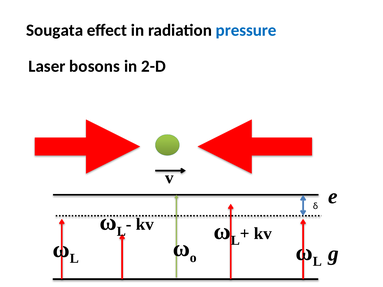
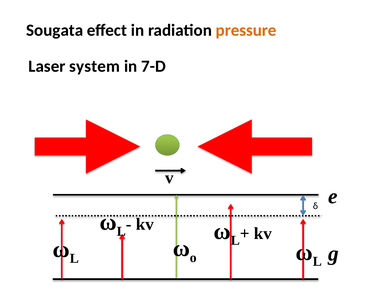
pressure colour: blue -> orange (246, 30)
bosons: bosons -> system (95, 66)
2-D: 2-D -> 7-D (153, 66)
